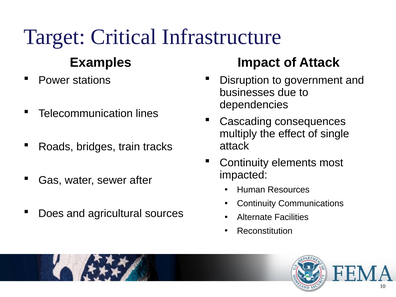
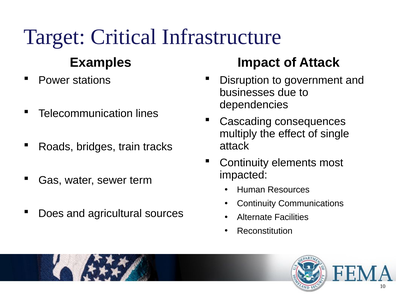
after: after -> term (141, 180)
